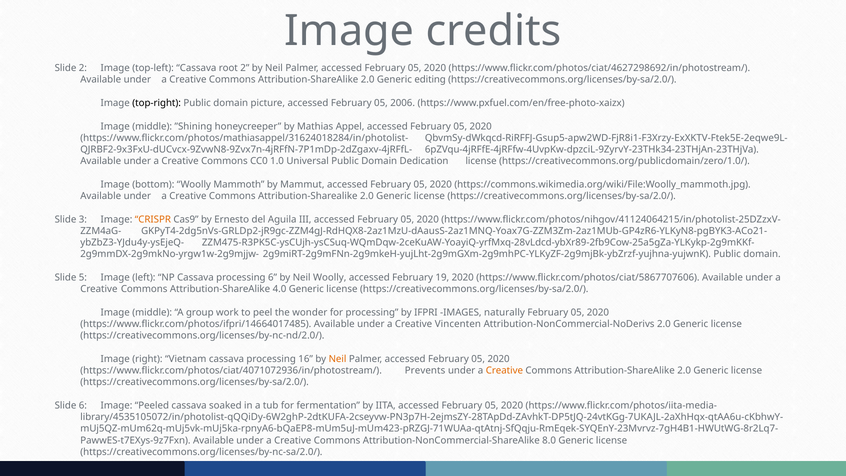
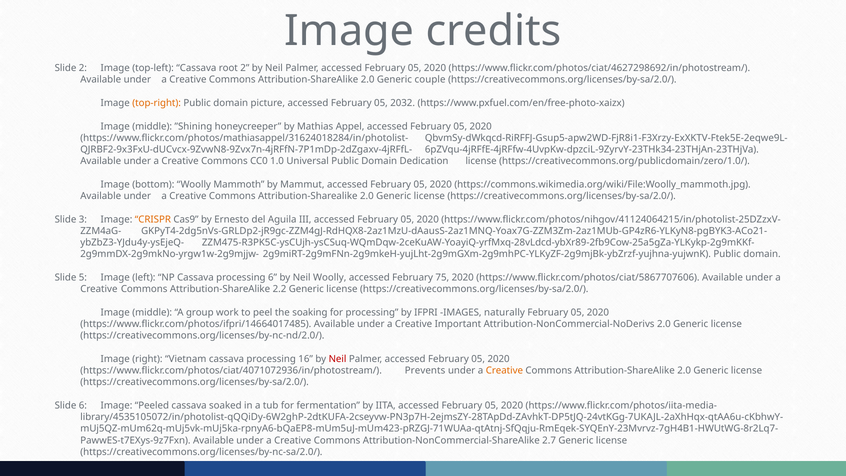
editing: editing -> couple (430, 80)
top-right colour: black -> orange (157, 103)
2006: 2006 -> 2032 (403, 103)
19: 19 -> 75 (442, 277)
4.0: 4.0 -> 2.2 (279, 289)
wonder: wonder -> soaking (310, 312)
Vincenten: Vincenten -> Important (458, 324)
Neil colour: orange -> red (338, 359)
8.0: 8.0 -> 2.7 (549, 440)
